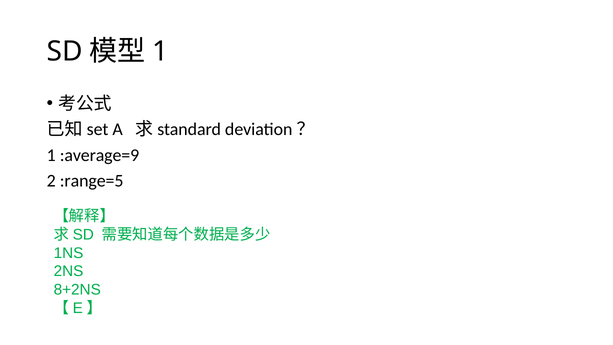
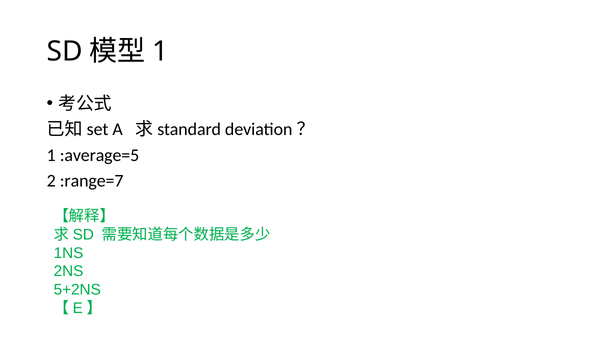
:average=9: :average=9 -> :average=5 (99, 155)
:range=5: :range=5 -> :range=7 (92, 181)
8+2NS: 8+2NS -> 5+2NS (77, 290)
